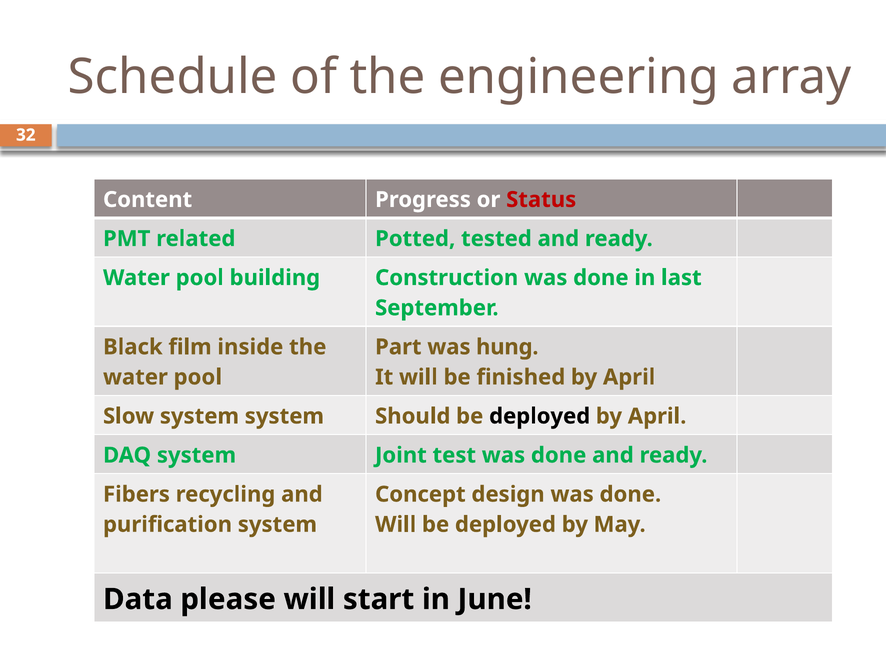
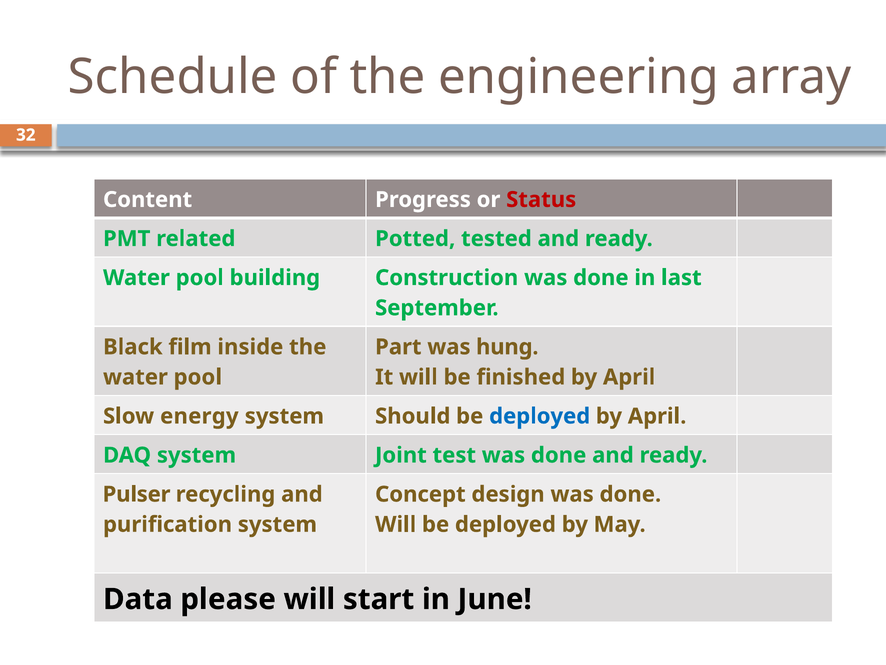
Slow system: system -> energy (199, 416)
deployed colour: black -> blue (540, 416)
Fibers: Fibers -> Pulser (137, 494)
